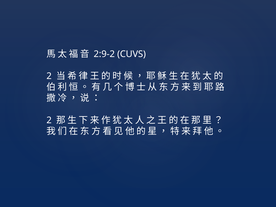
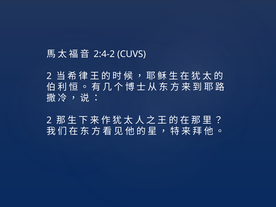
2:9-2: 2:9-2 -> 2:4-2 (104, 54)
